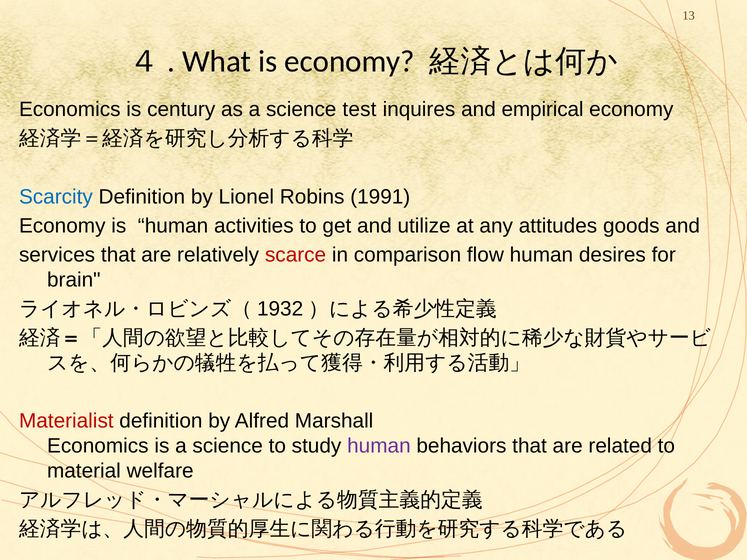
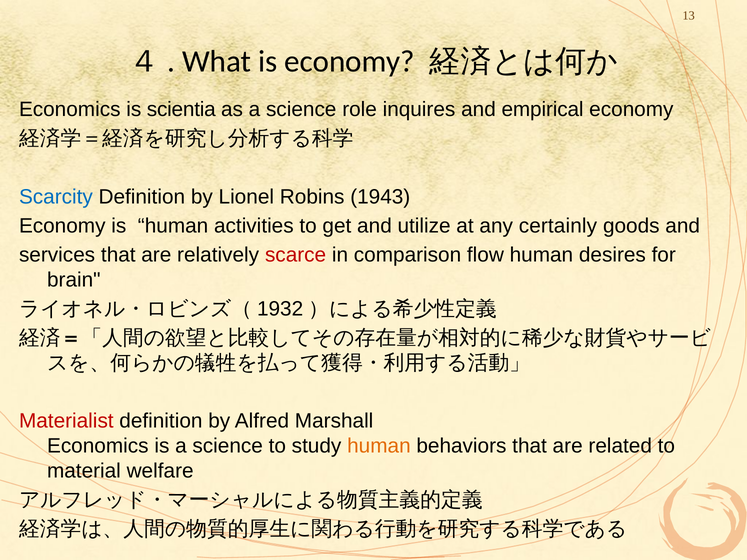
century: century -> scientia (181, 110)
test: test -> role (360, 110)
1991: 1991 -> 1943 (380, 197)
attitudes: attitudes -> certainly (558, 226)
human colour: purple -> orange (379, 446)
